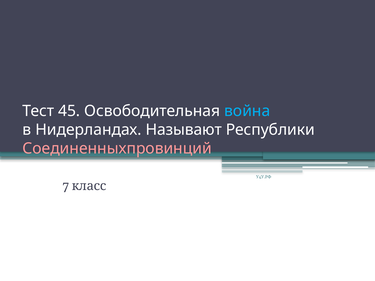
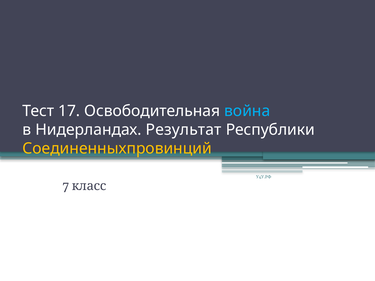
45: 45 -> 17 (69, 111)
Называют: Называют -> Результат (184, 130)
Соединенныхпровинций colour: pink -> yellow (117, 149)
